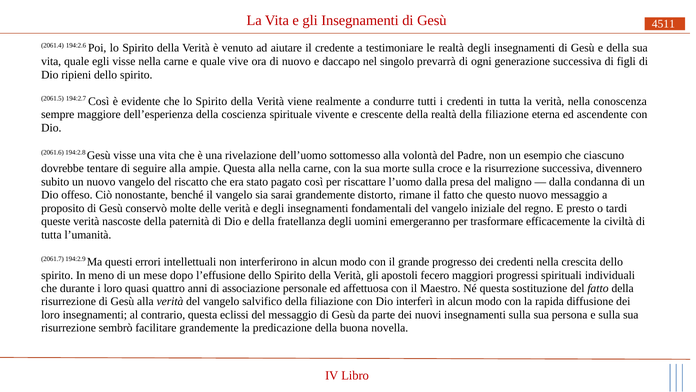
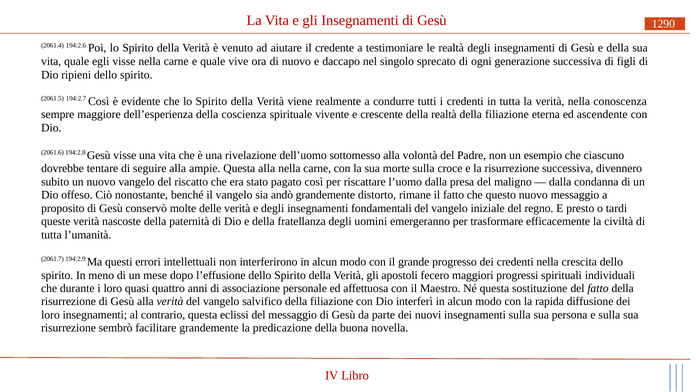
4511: 4511 -> 1290 (663, 24)
prevarrà: prevarrà -> sprecato (436, 62)
sarai: sarai -> andò (282, 195)
